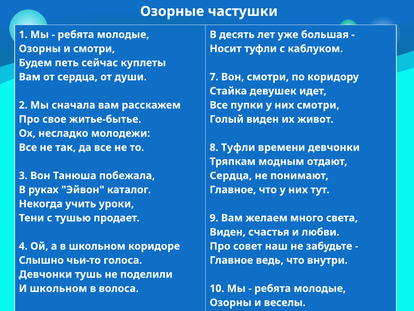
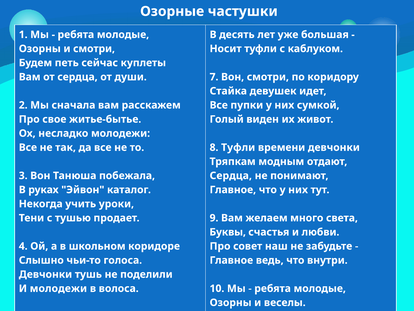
них смотри: смотри -> сумкой (318, 105)
Виден: Виден -> Буквы (228, 232)
И школьном: школьном -> молодежи (58, 288)
